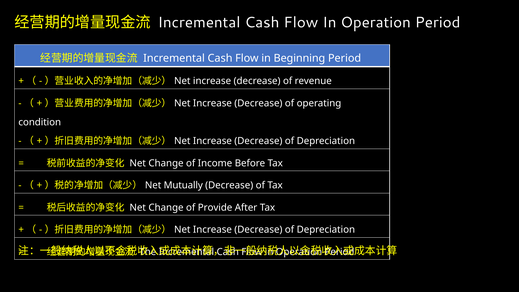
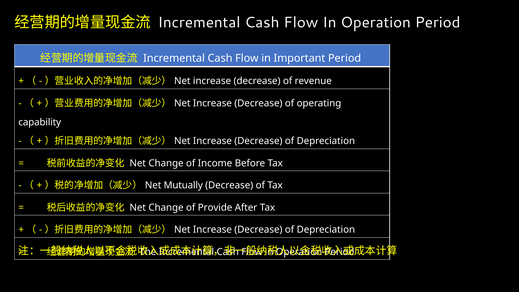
Beginning: Beginning -> Important (299, 58)
condition: condition -> capability (40, 122)
